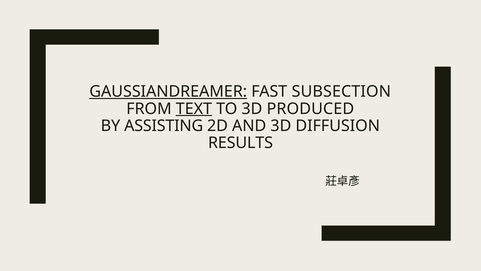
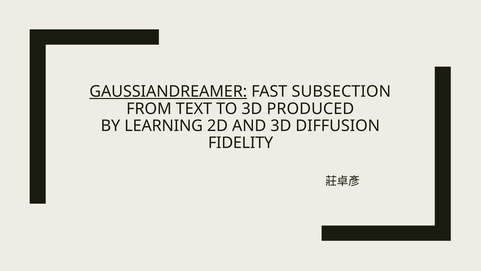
TEXT underline: present -> none (194, 109)
ASSISTING: ASSISTING -> LEARNING (164, 126)
RESULTS: RESULTS -> FIDELITY (241, 143)
